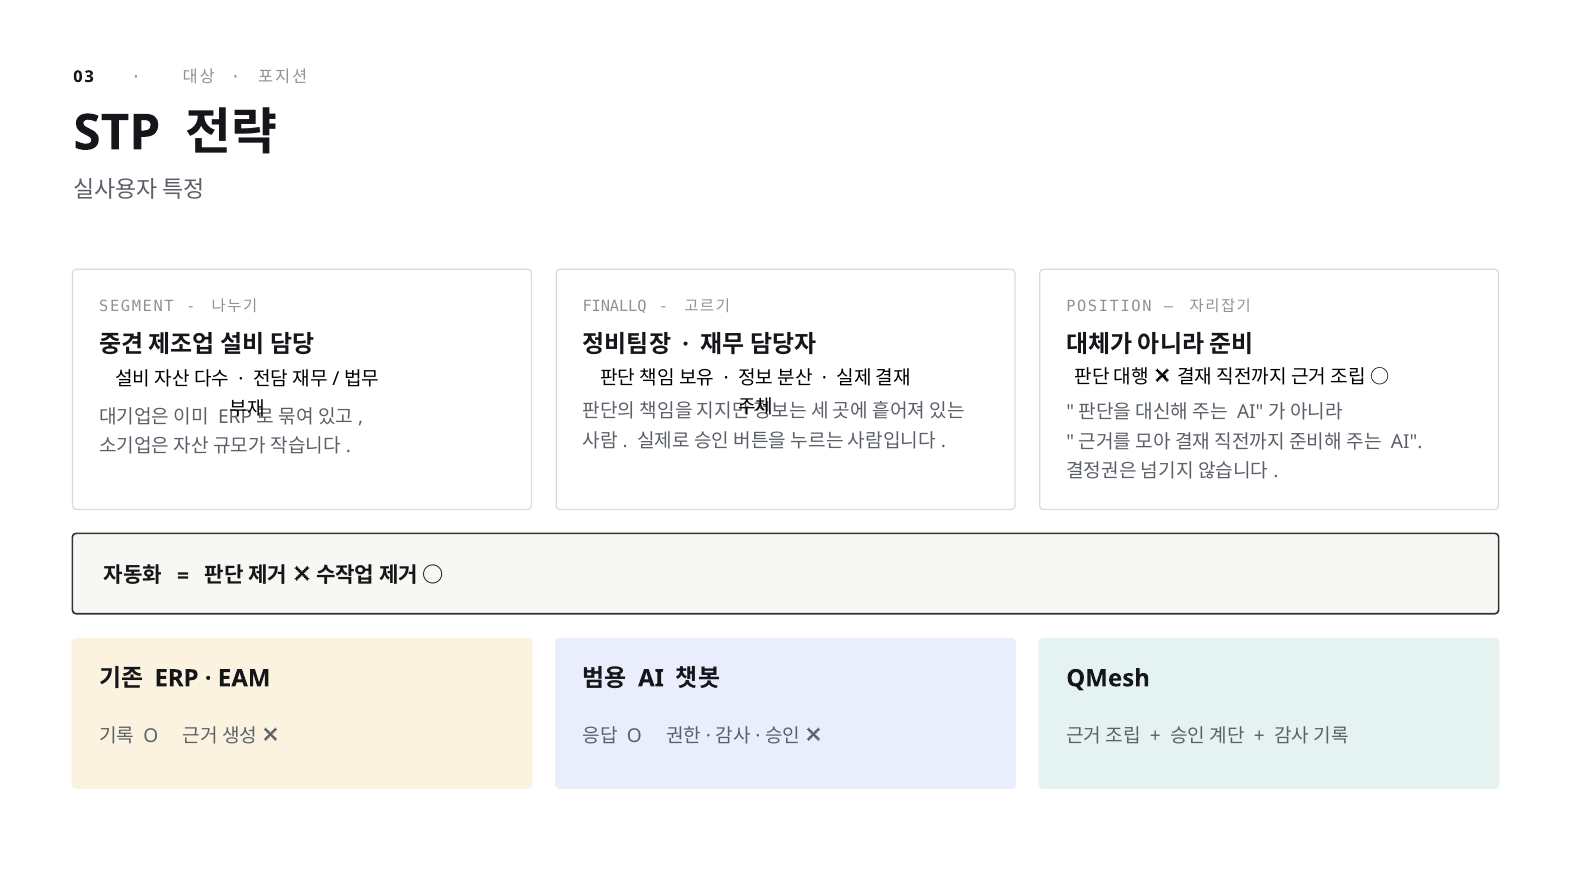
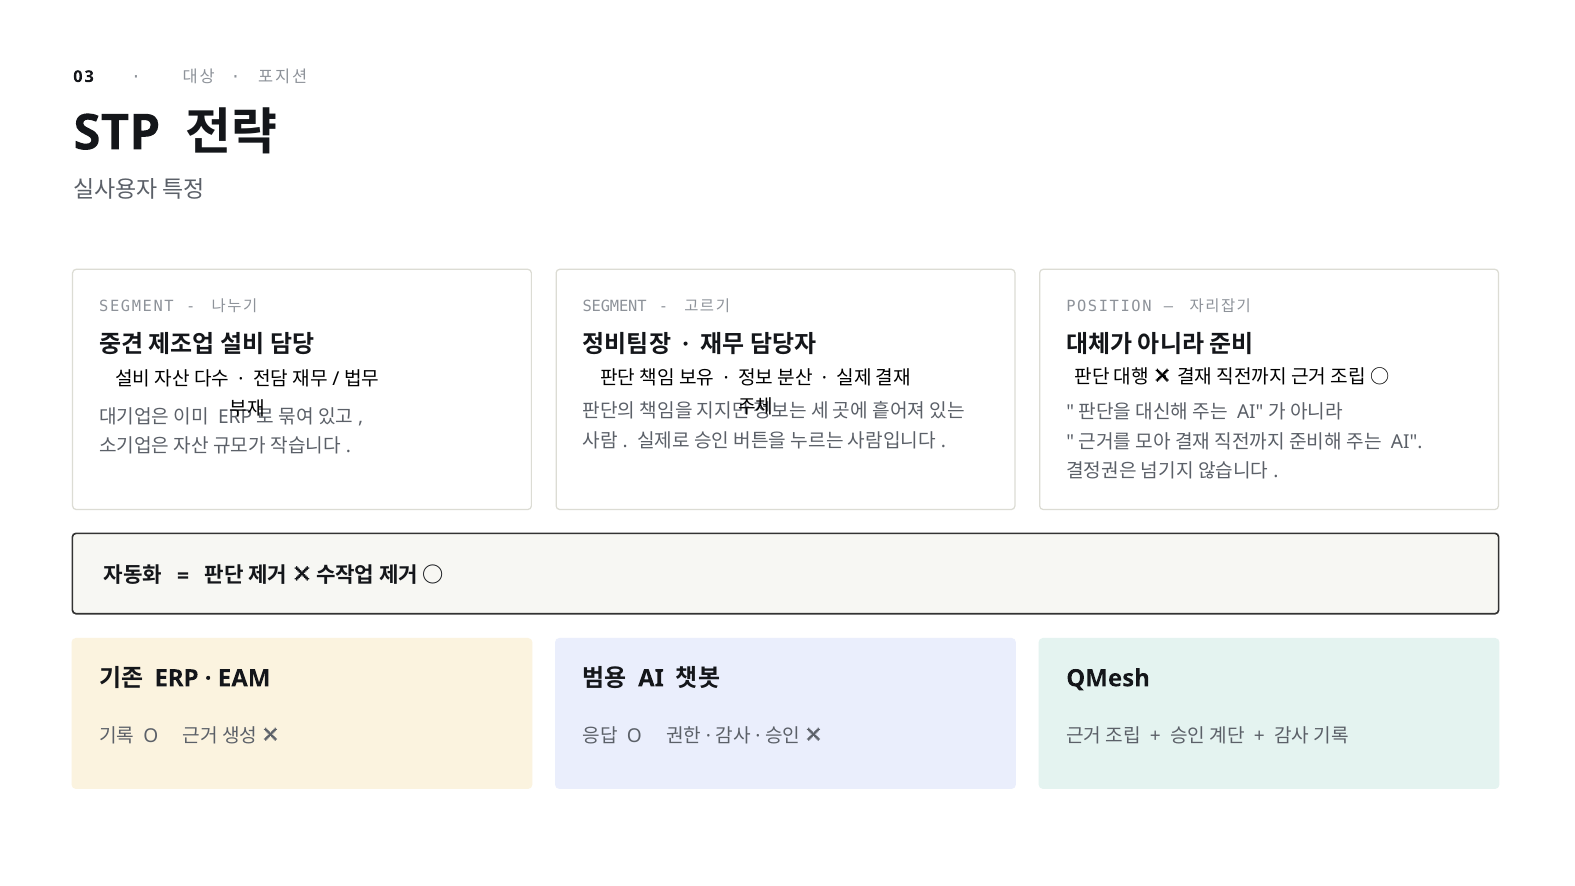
FINALLQ: FINALLQ -> SEGMENT (615, 307)
